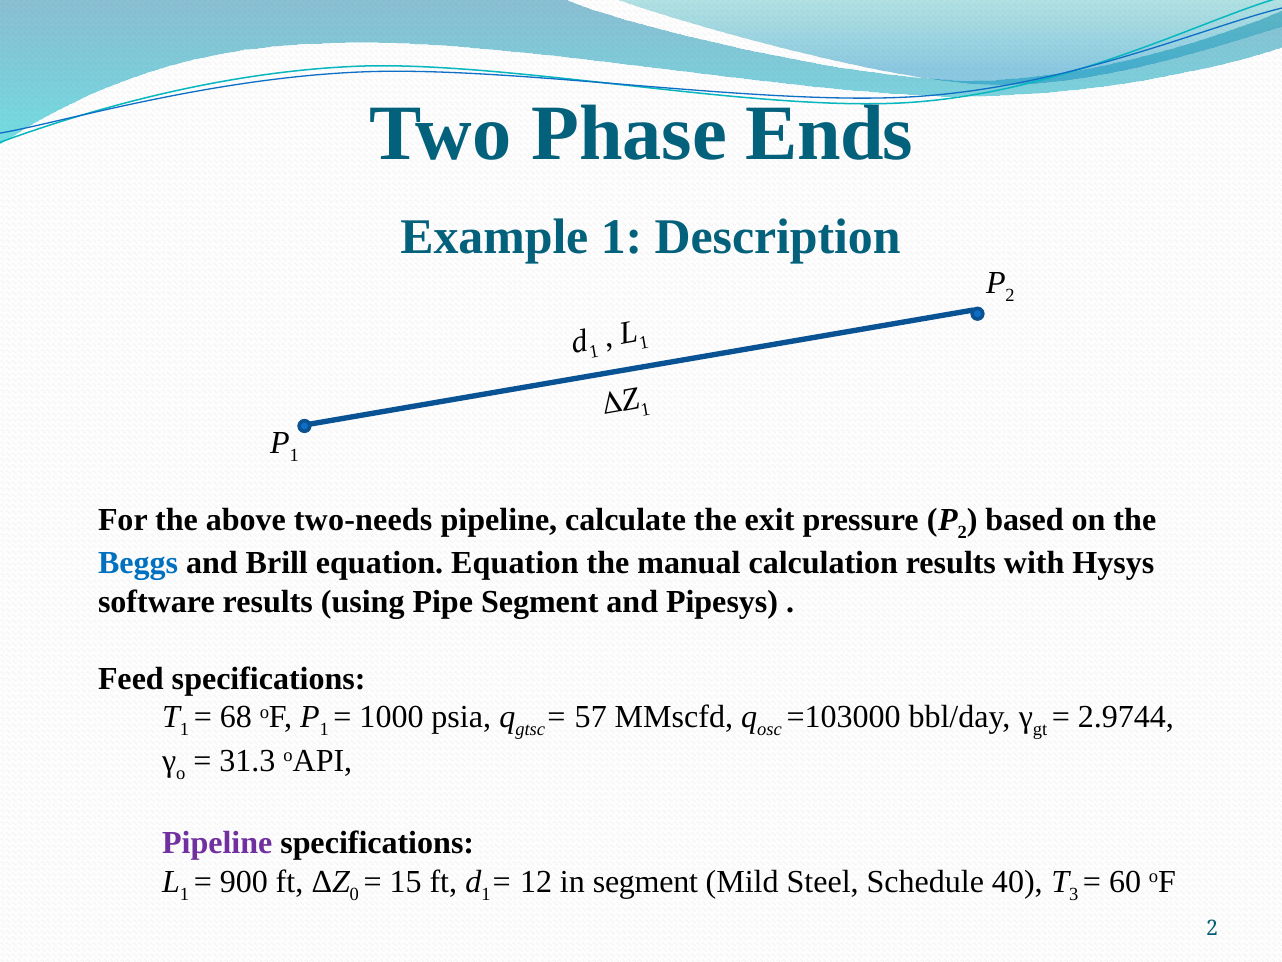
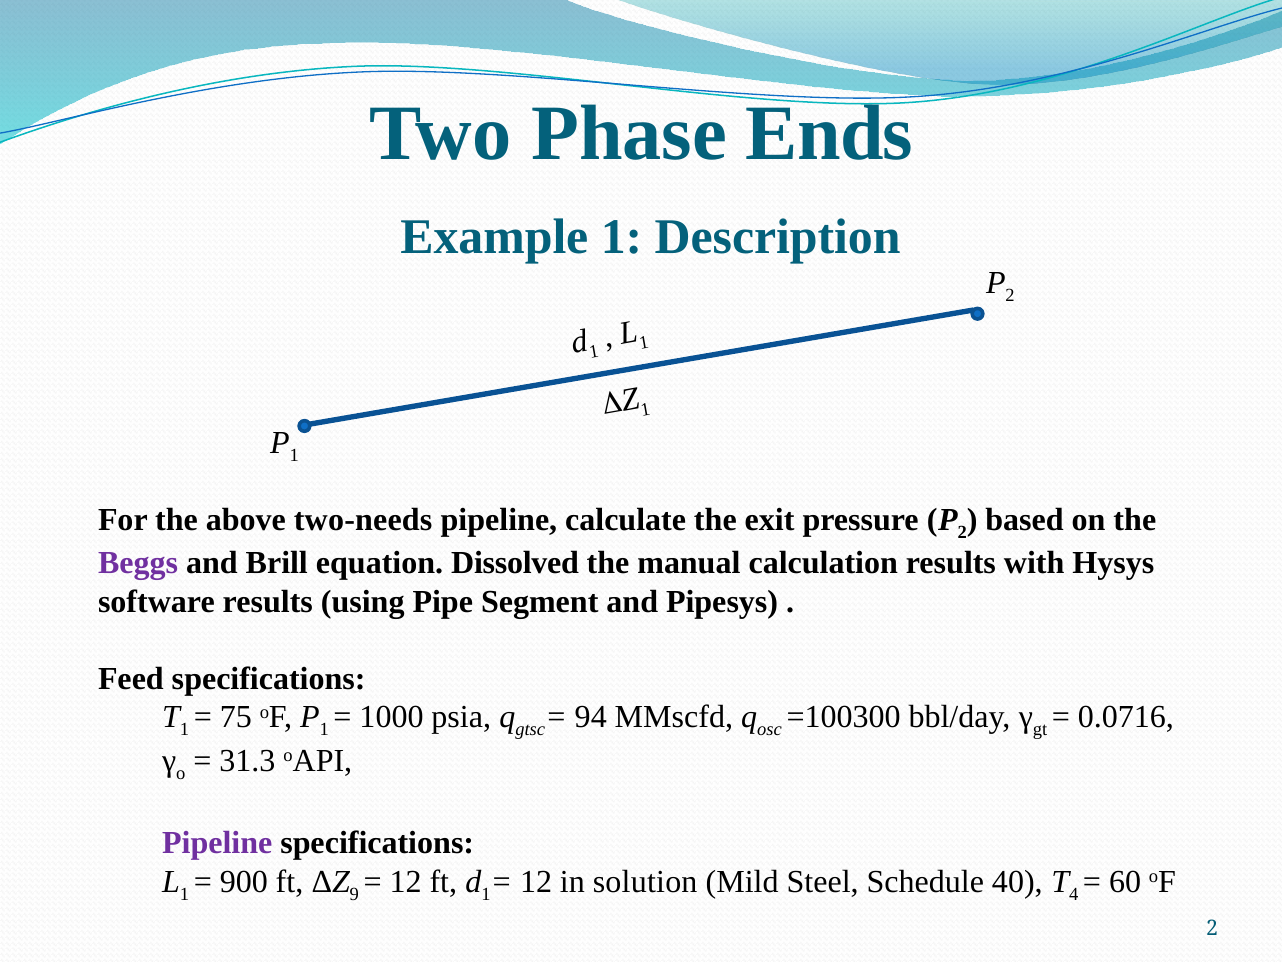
Beggs colour: blue -> purple (138, 563)
equation Equation: Equation -> Dissolved (515, 563)
68: 68 -> 75 (236, 717)
57: 57 -> 94 (591, 717)
=103000: =103000 -> =100300 (844, 717)
2.9744: 2.9744 -> 0.0716 (1126, 717)
0: 0 -> 9 (354, 894)
15: 15 -> 12 (406, 881)
in segment: segment -> solution (645, 881)
3: 3 -> 4 (1074, 894)
